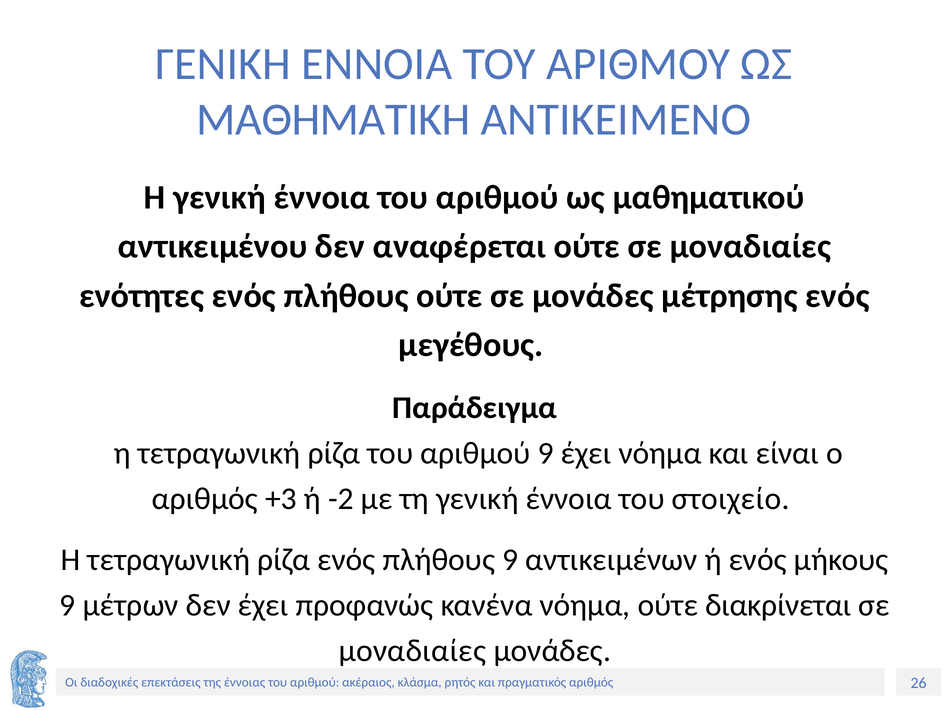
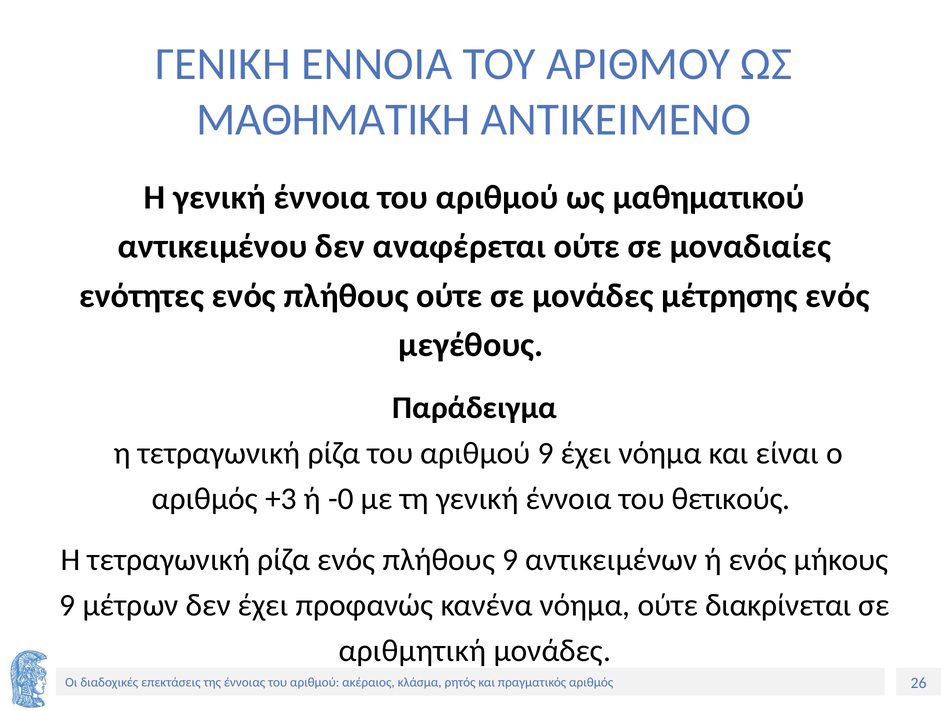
-2: -2 -> -0 (341, 499)
στοιχείο: στοιχείο -> θετικούς (731, 499)
μοναδιαίες: μοναδιαίες -> αριθμητική (412, 651)
